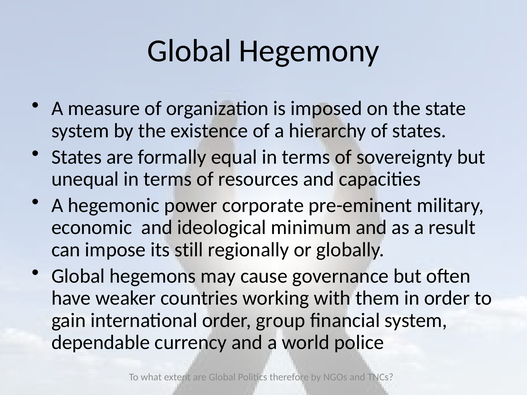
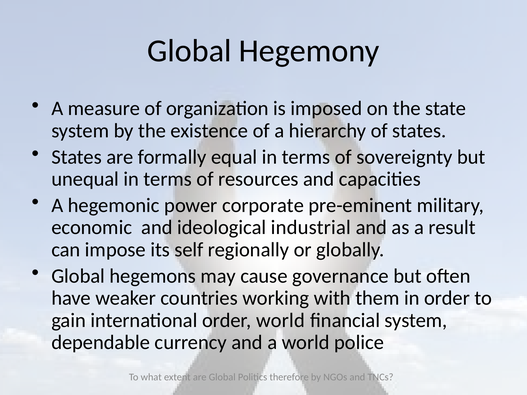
minimum: minimum -> industrial (311, 228)
still: still -> self (189, 250)
order group: group -> world (281, 320)
